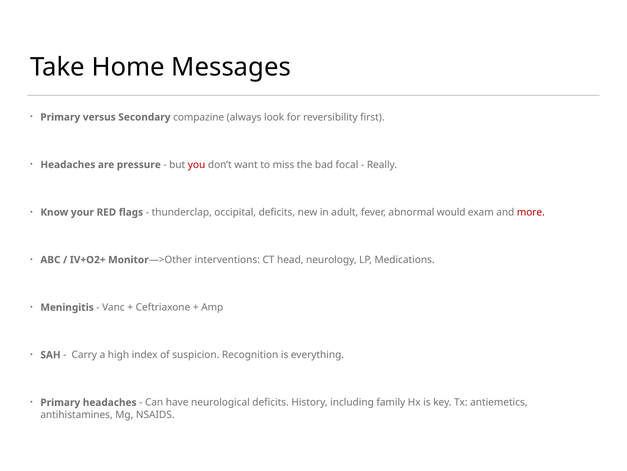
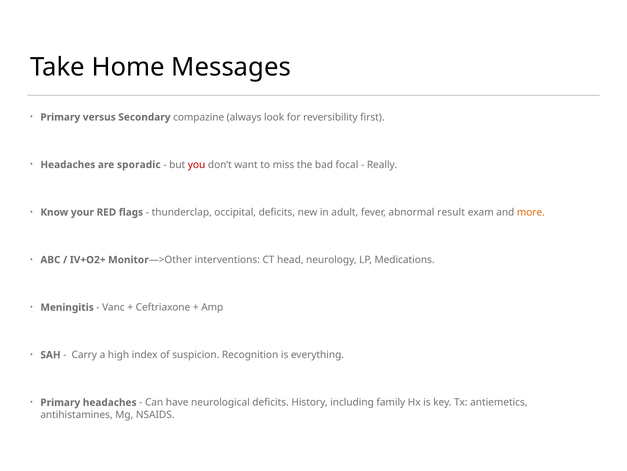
pressure: pressure -> sporadic (139, 164)
would: would -> result (451, 212)
more colour: red -> orange (531, 212)
